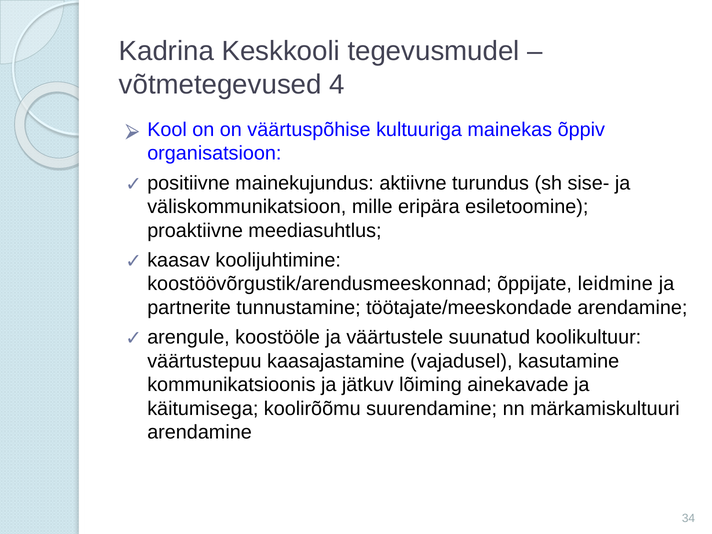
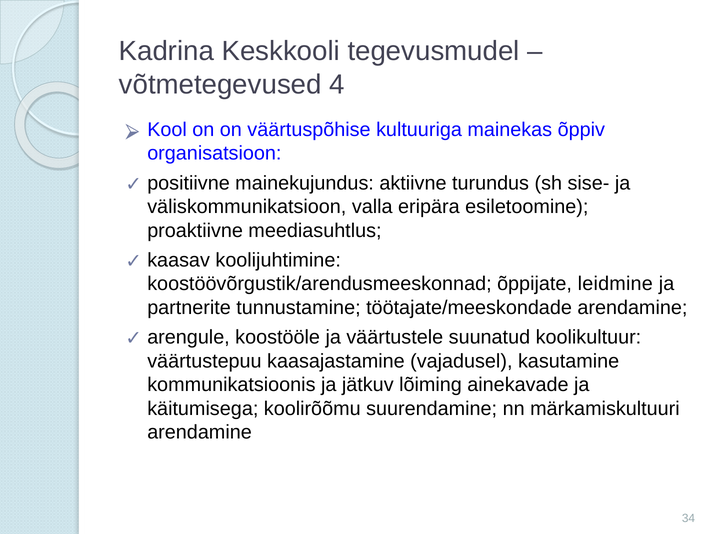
mille: mille -> valla (372, 207)
